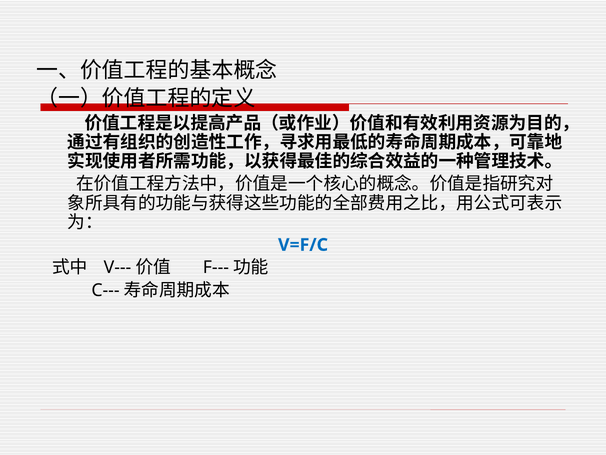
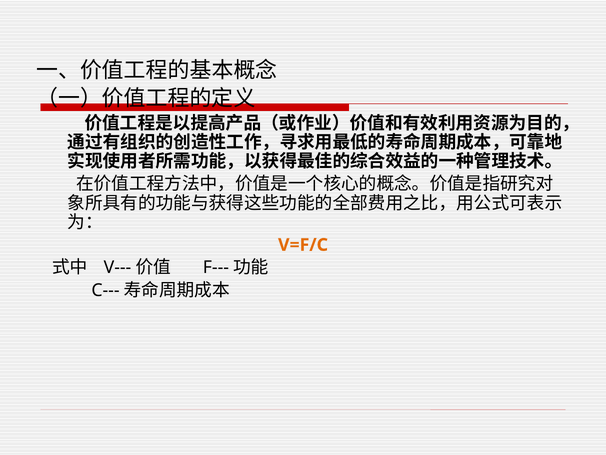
V=F/C colour: blue -> orange (303, 245)
